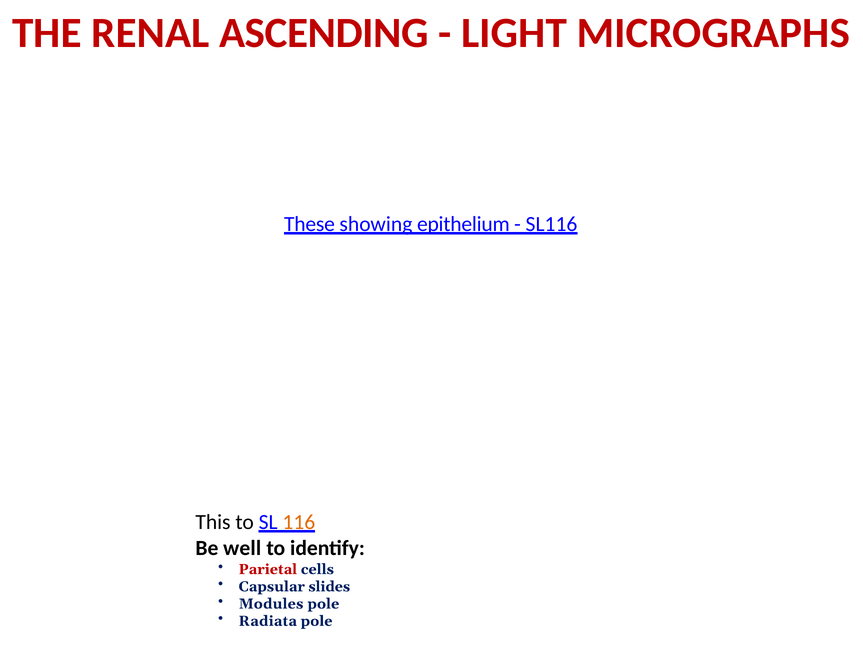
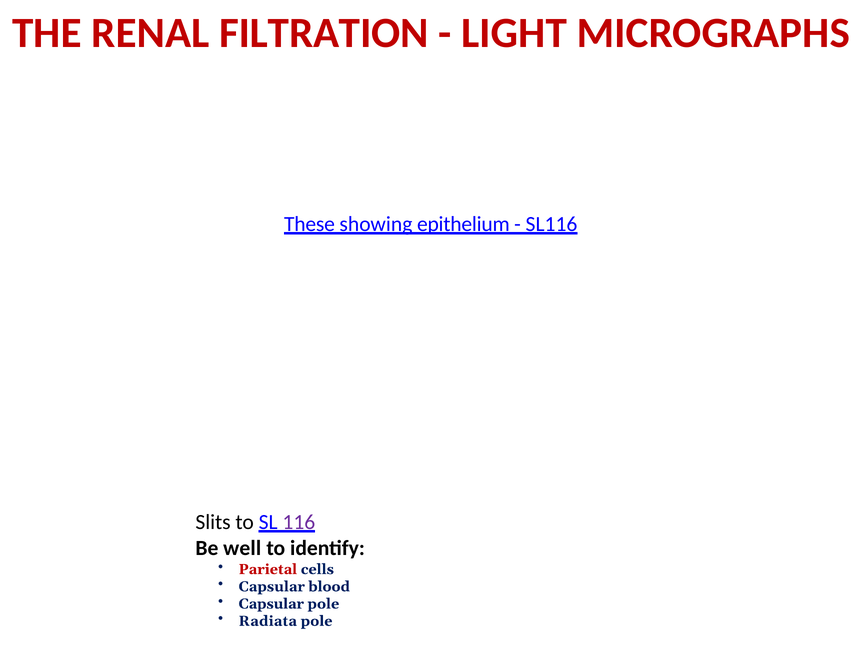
ASCENDING: ASCENDING -> FILTRATION (324, 33)
This: This -> Slits (213, 522)
116 colour: orange -> purple (299, 522)
slides: slides -> blood (329, 587)
Modules: Modules -> Capsular (271, 604)
